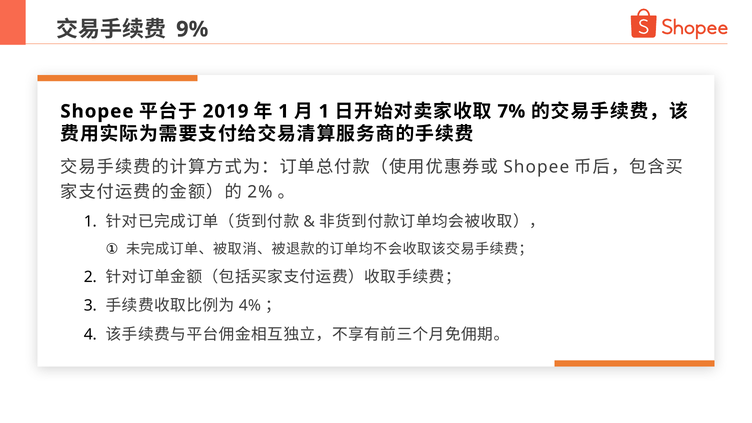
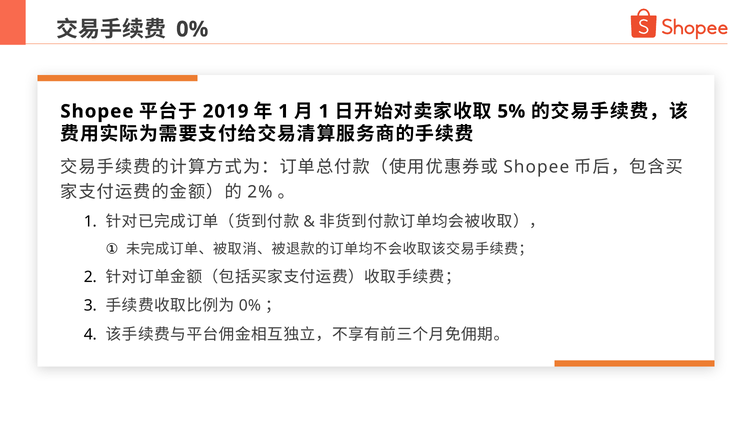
9%: 9% -> 0% (192, 29)
7%: 7% -> 5% (511, 111)
4%: 4% -> 0% (250, 306)
